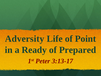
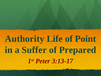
Adversity: Adversity -> Authority (25, 39)
Ready: Ready -> Suffer (34, 50)
